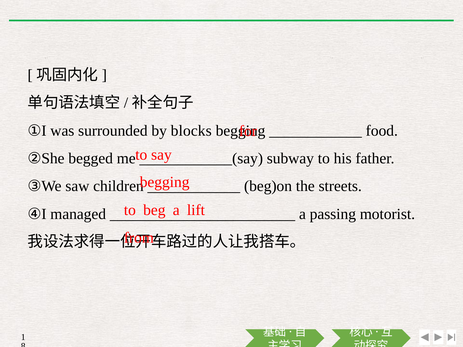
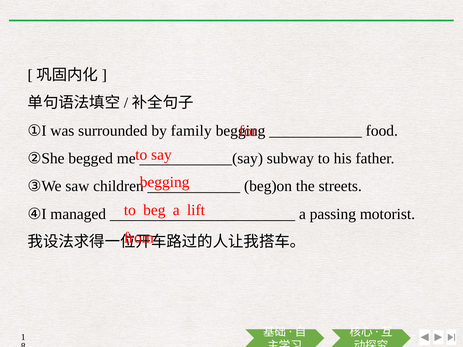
blocks: blocks -> family (191, 131)
